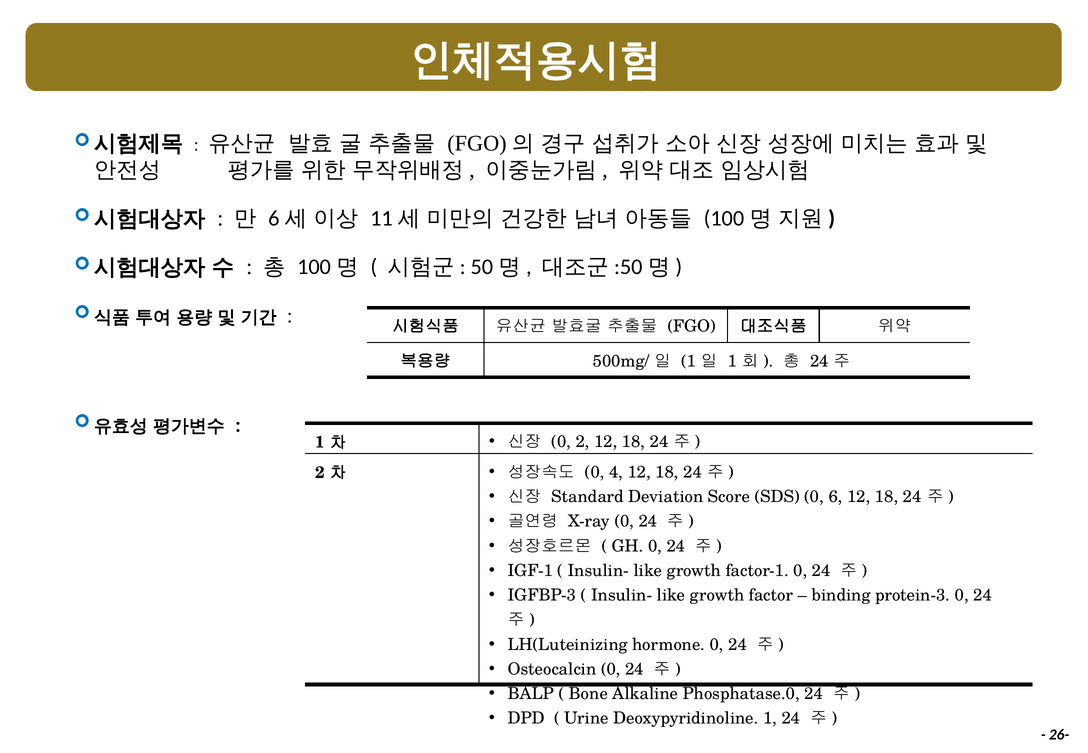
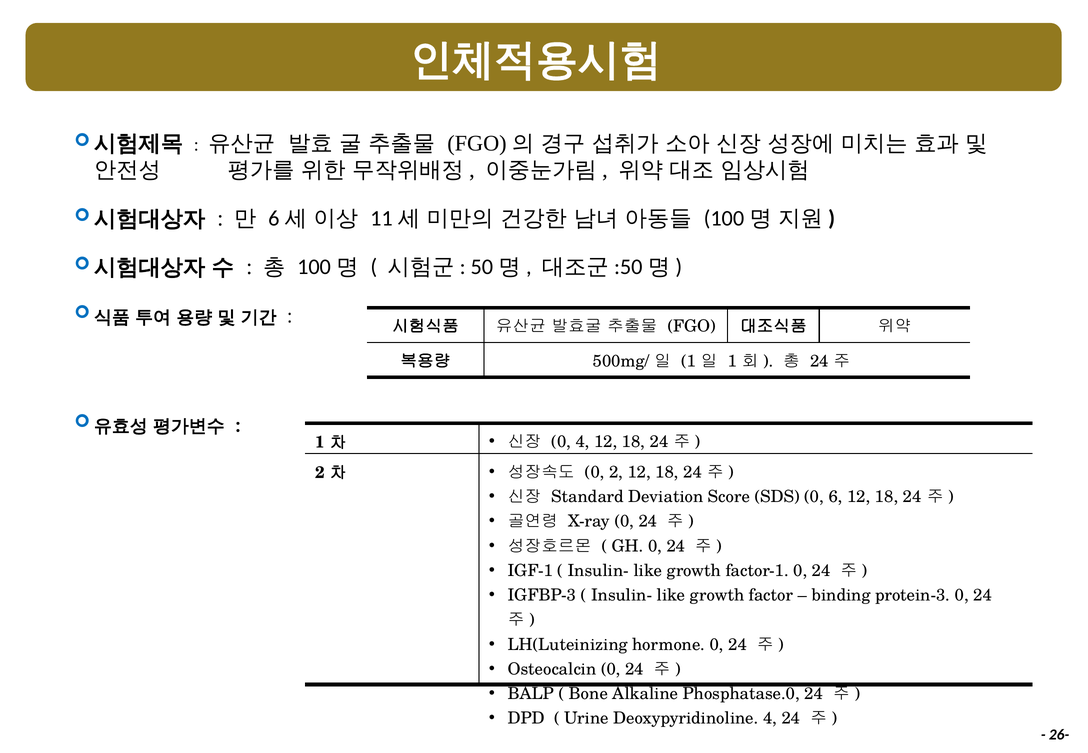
0 2: 2 -> 4 (583, 442)
0 4: 4 -> 2 (616, 472)
Deoxypyridinoline 1: 1 -> 4 (770, 719)
